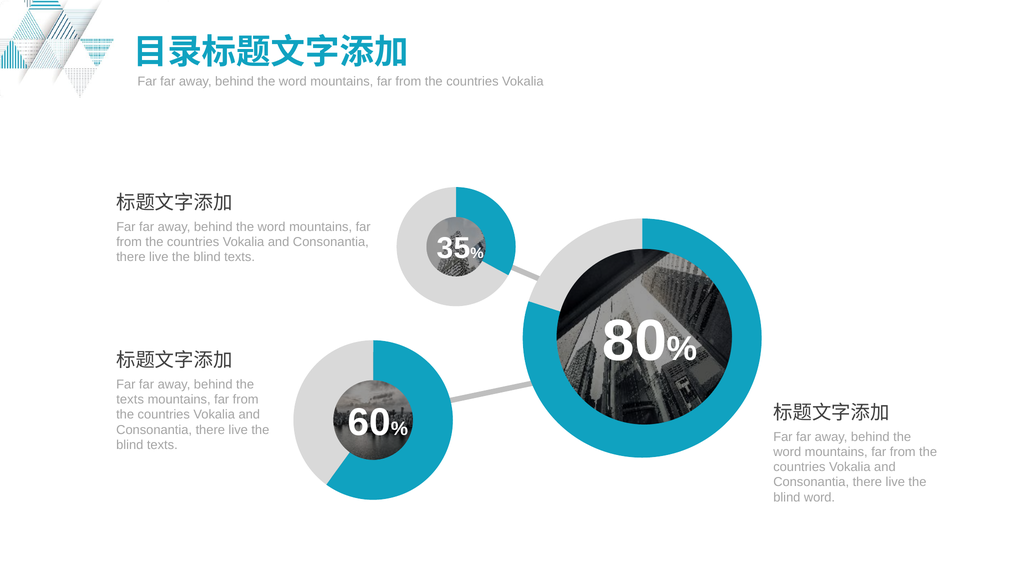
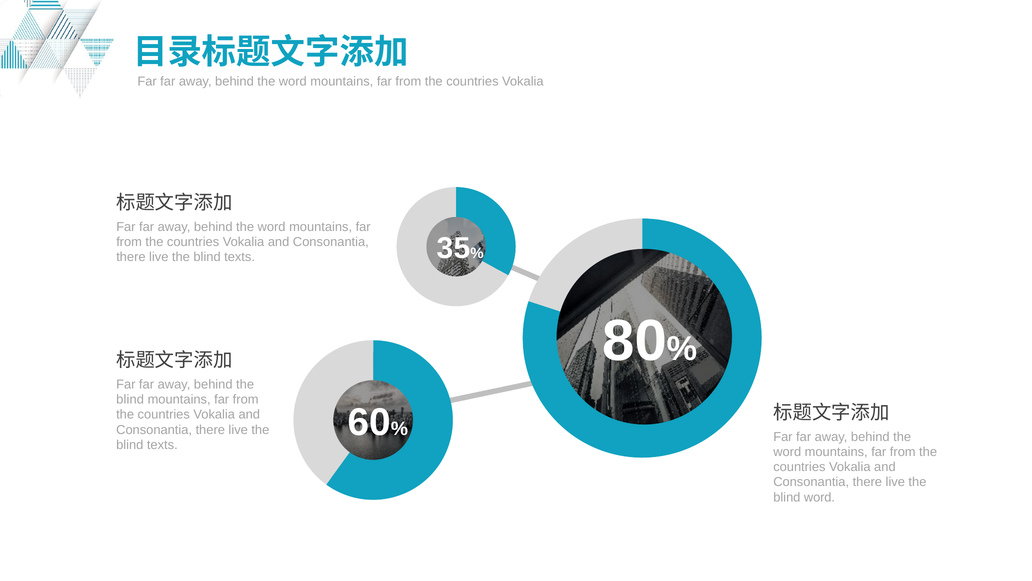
texts: texts -> blind (130, 399)
